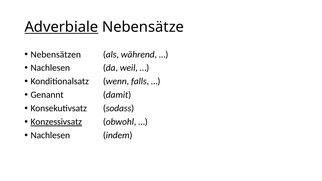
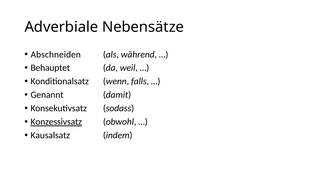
Adverbiale underline: present -> none (61, 27)
Nebensätzen: Nebensätzen -> Abschneiden (56, 54)
Nachlesen: Nachlesen -> Behauptet (50, 68)
Nachlesen: Nachlesen -> Kausalsatz (50, 135)
